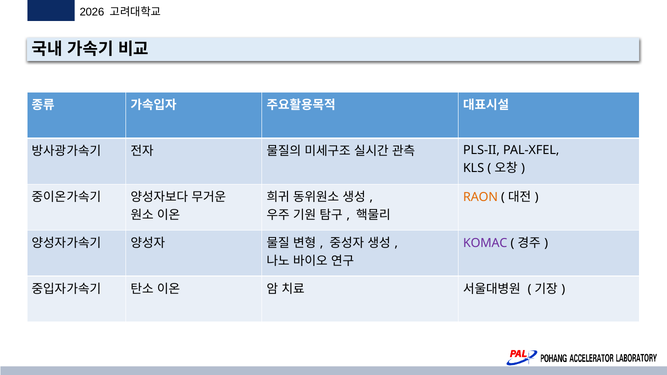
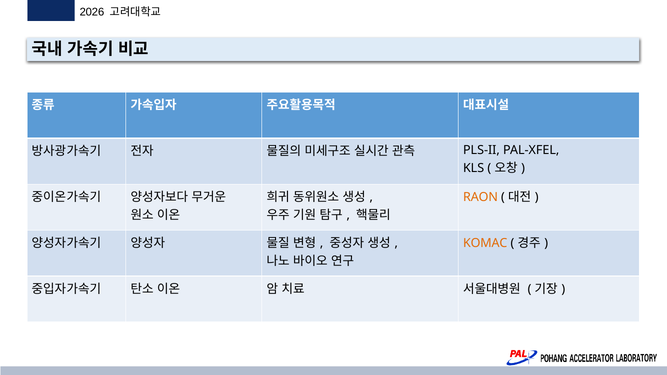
KOMAC colour: purple -> orange (485, 243)
